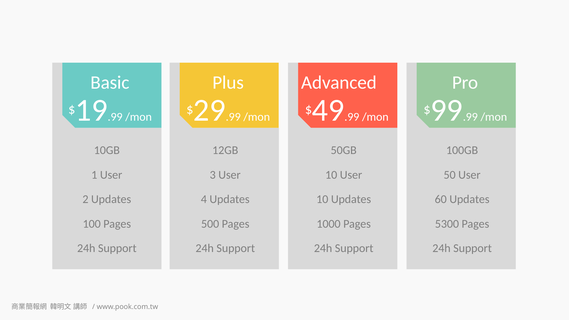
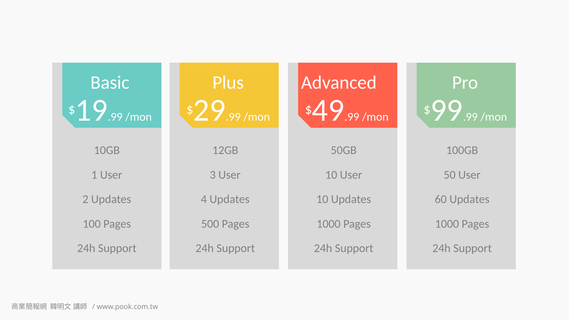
5300: 5300 -> 1000 (447, 224)
